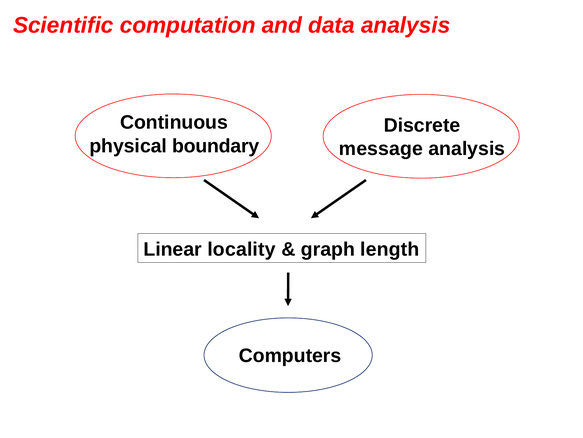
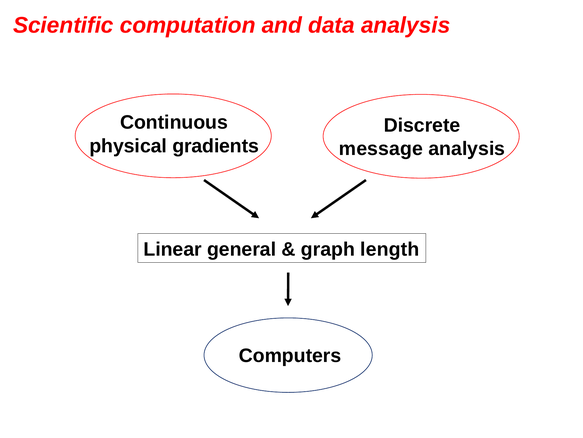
boundary: boundary -> gradients (216, 146)
locality: locality -> general (242, 249)
